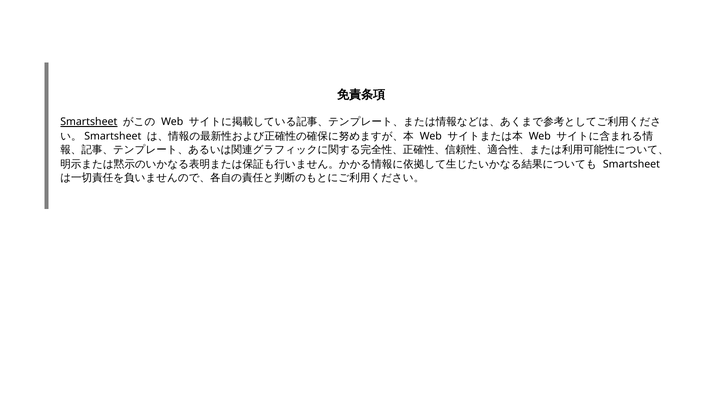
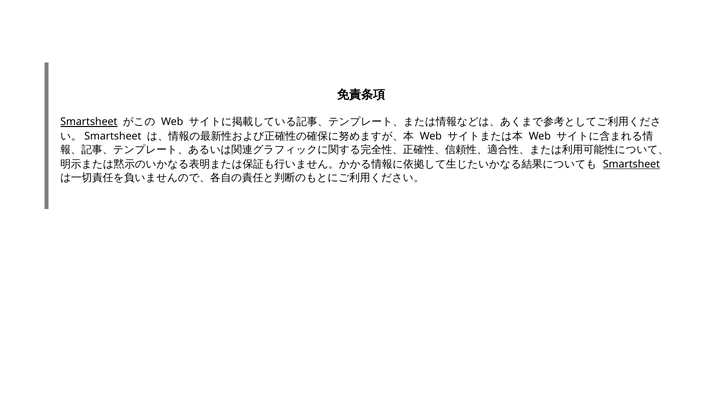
Smartsheet underline: none -> present (631, 164)
